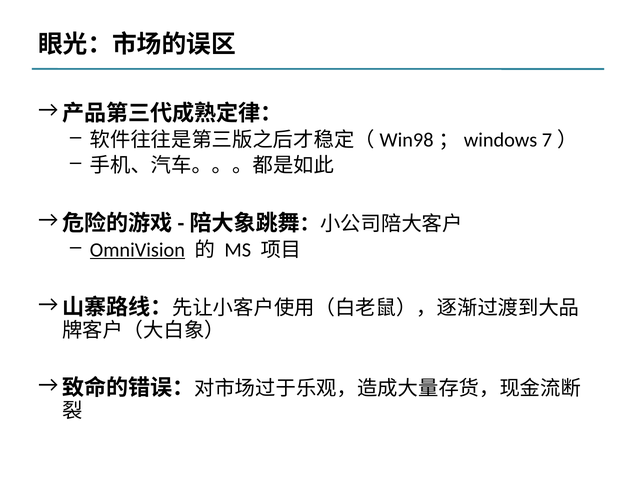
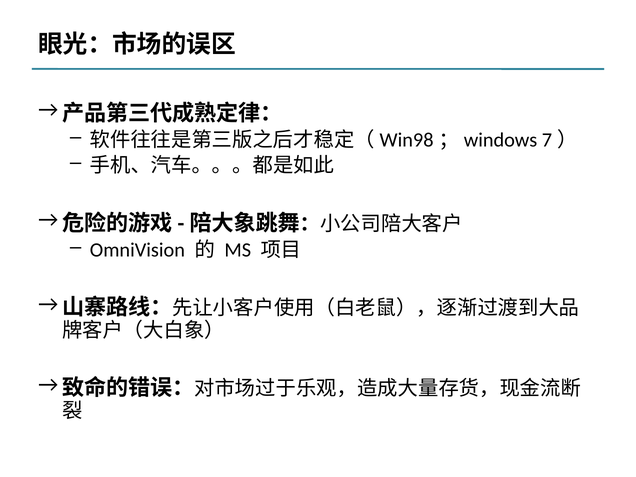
OmniVision underline: present -> none (137, 250)
